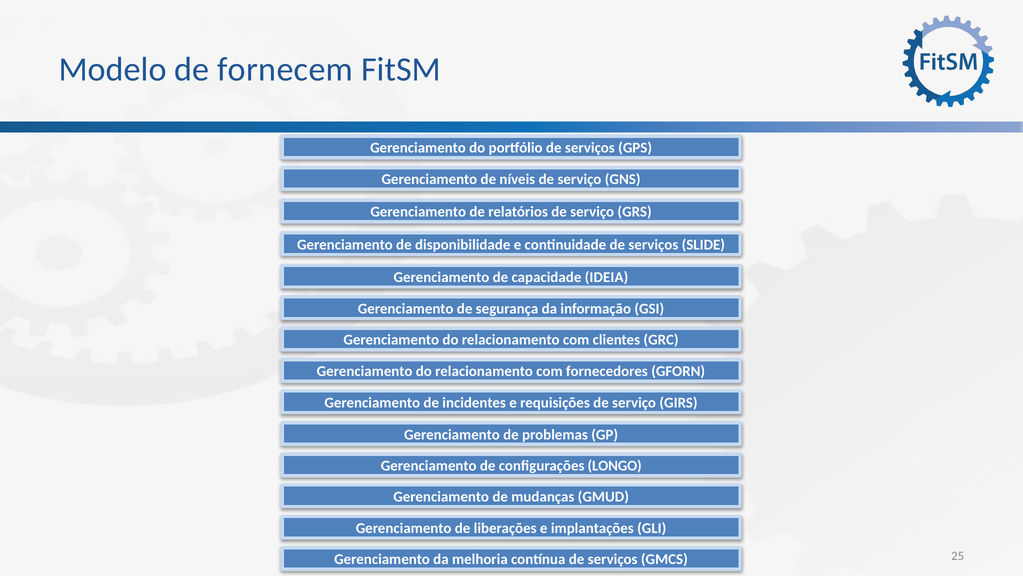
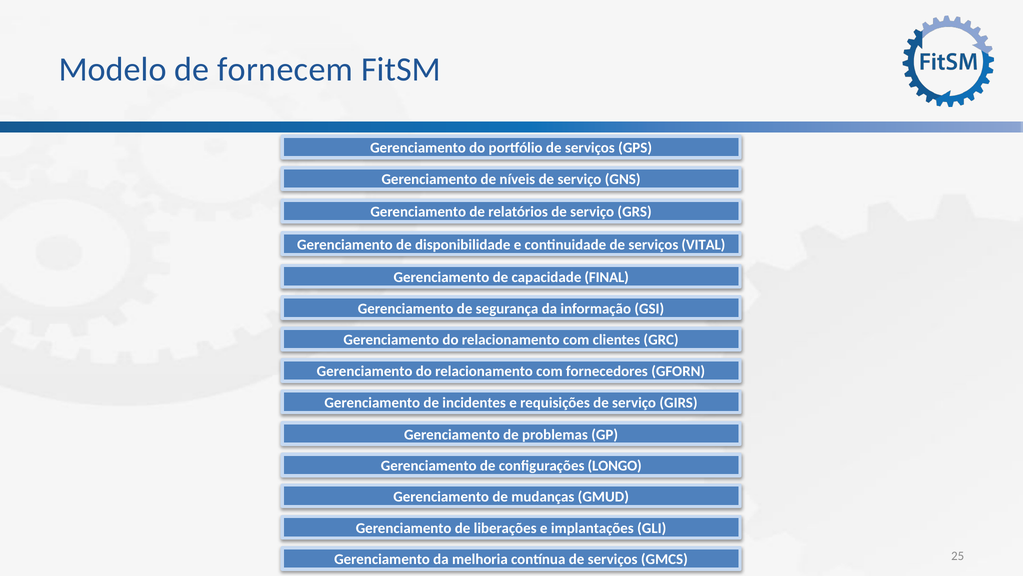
SLIDE: SLIDE -> VITAL (703, 244)
IDEIA: IDEIA -> FINAL (607, 277)
